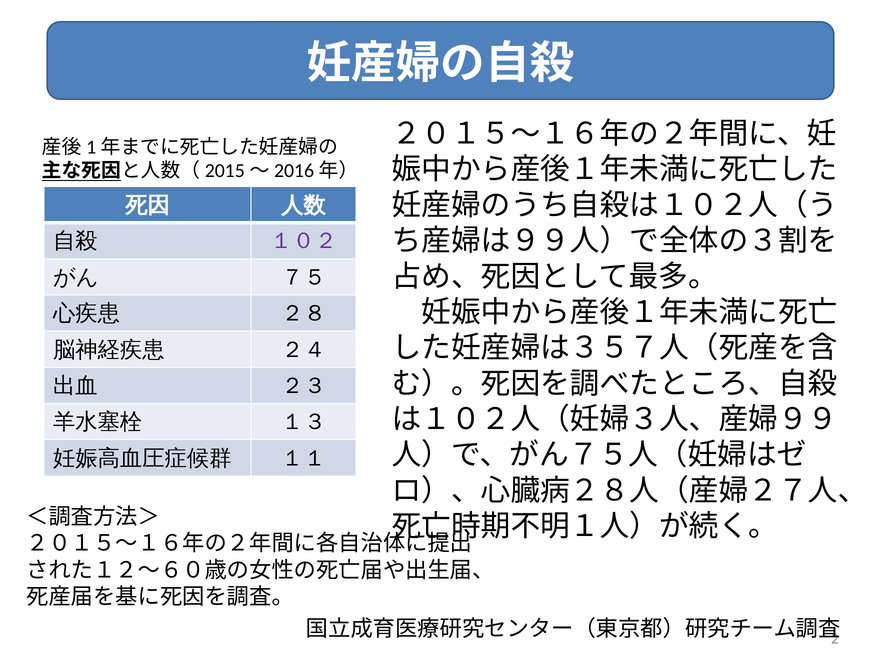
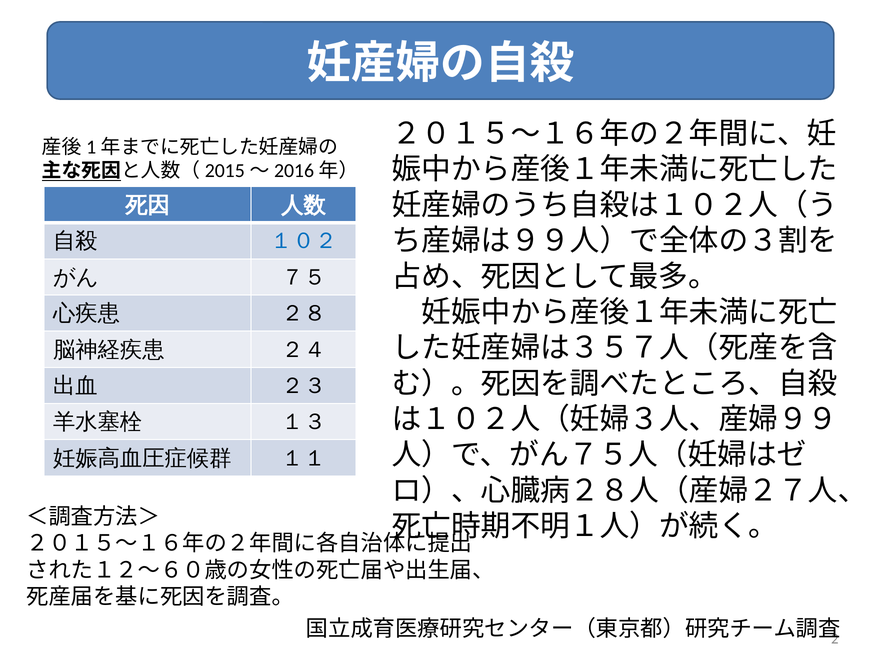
１０２ colour: purple -> blue (304, 241)
